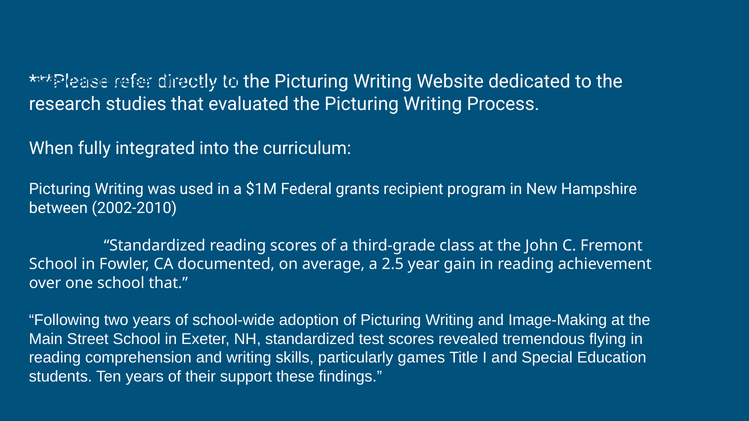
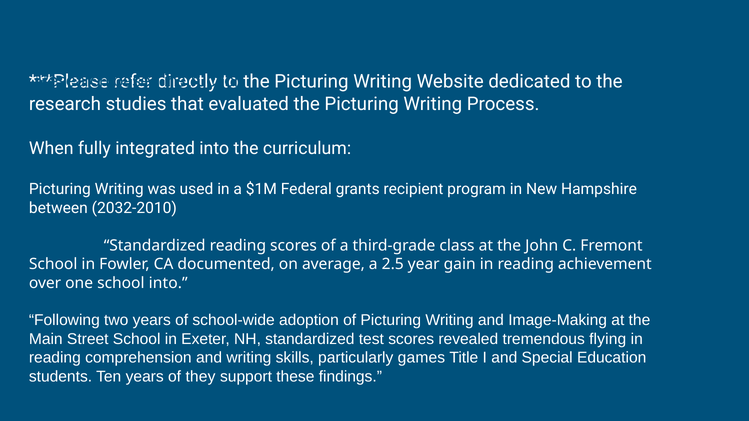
2002-2010: 2002-2010 -> 2032-2010 (134, 208)
school that: that -> into (168, 283)
their: their -> they (200, 377)
